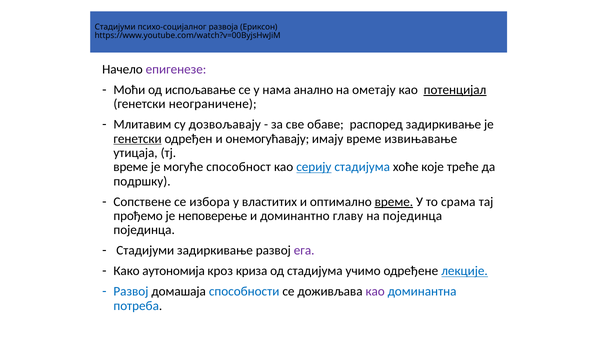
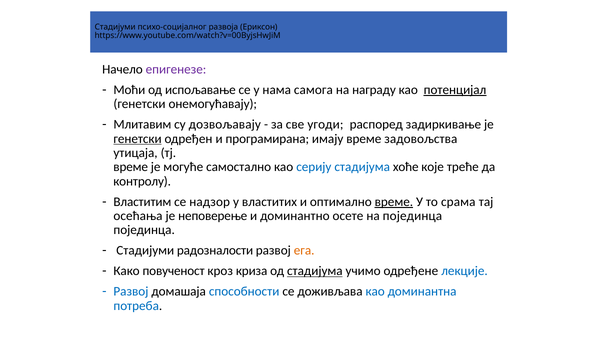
анално: анално -> самога (313, 90)
ометају: ометају -> награду (374, 90)
неограничене: неограничене -> онемогућавају (213, 104)
обаве: обаве -> угоди (325, 124)
онемогућавају: онемогућавају -> програмирана (267, 139)
извињавање: извињавање -> задовољства (421, 139)
способност: способност -> самостално (239, 167)
серију underline: present -> none (314, 167)
подршку: подршку -> контролу (142, 181)
Сопствене: Сопствене -> Властитим (142, 202)
избора: избора -> надзор (210, 202)
прођемо: прођемо -> осећања (138, 216)
главу: главу -> осете (348, 216)
Стадијуми задиркивање: задиркивање -> радозналости (215, 251)
ега colour: purple -> orange (304, 251)
аутономија: аутономија -> повученост (174, 271)
стадијума underline: none -> present (315, 271)
лекције underline: present -> none (465, 271)
као colour: purple -> blue (375, 292)
